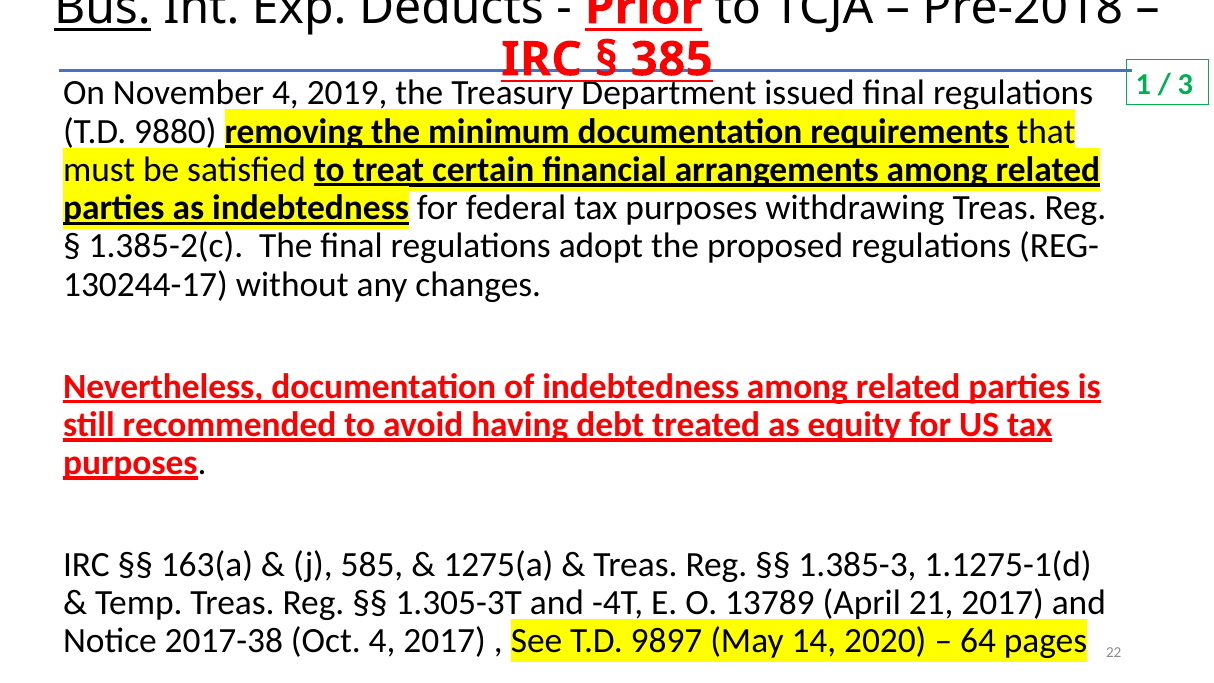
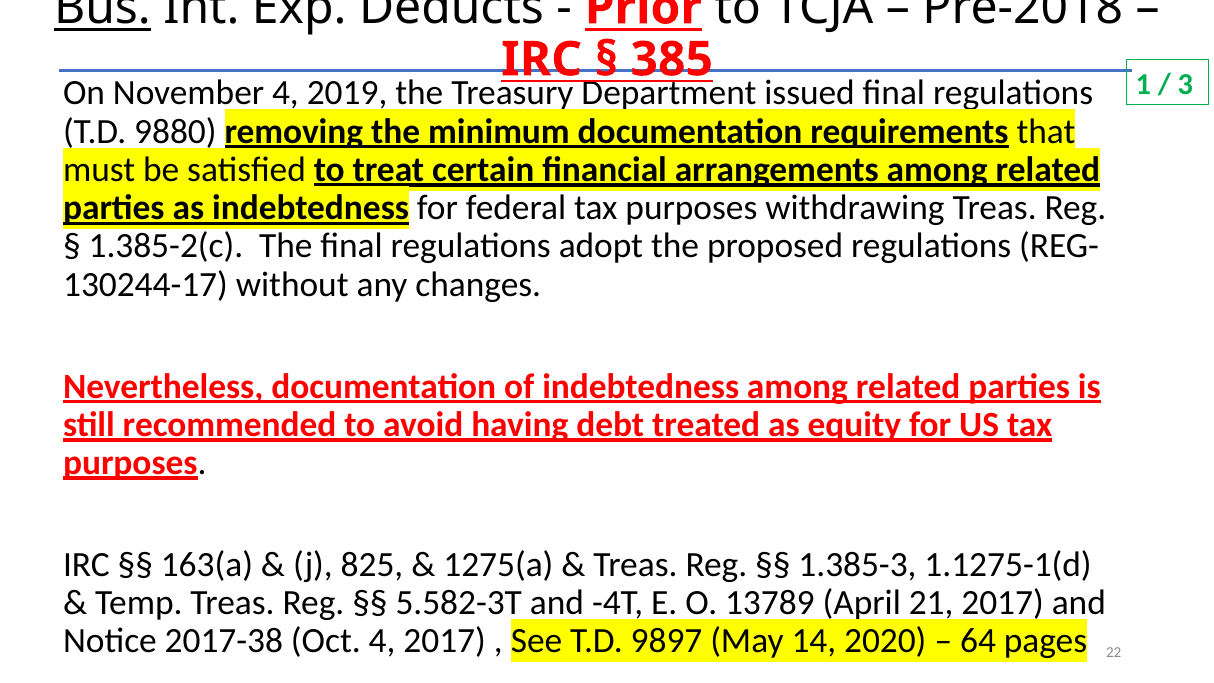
585: 585 -> 825 (372, 565)
1.305-3T: 1.305-3T -> 5.582-3T (459, 603)
